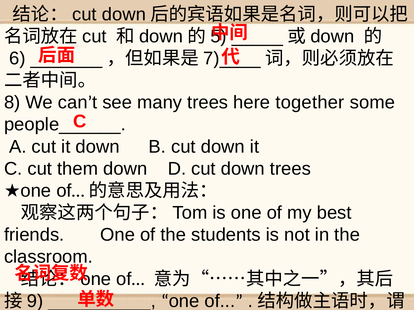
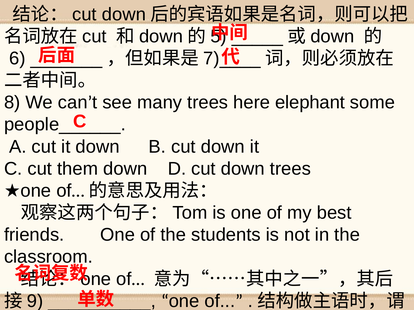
together: together -> elephant (310, 103)
